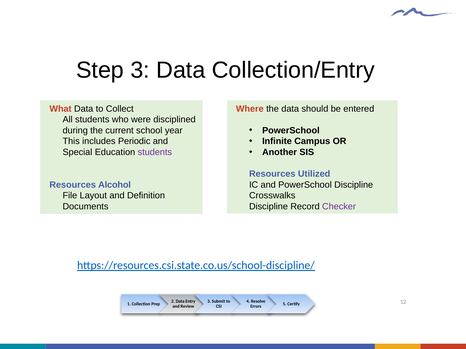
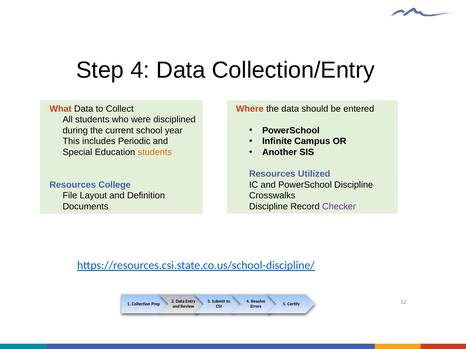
Step 3: 3 -> 4 (140, 70)
students colour: purple -> orange (155, 152)
Alcohol: Alcohol -> College (115, 185)
